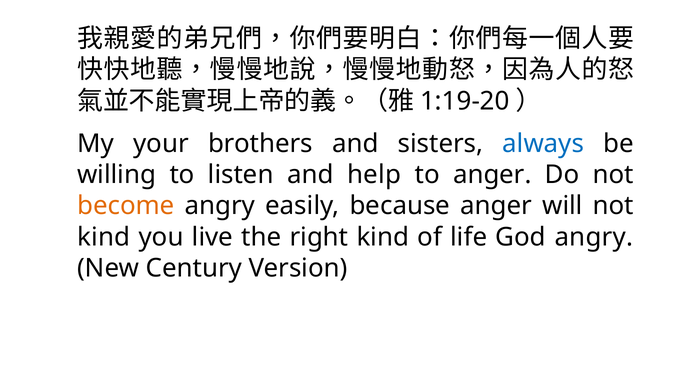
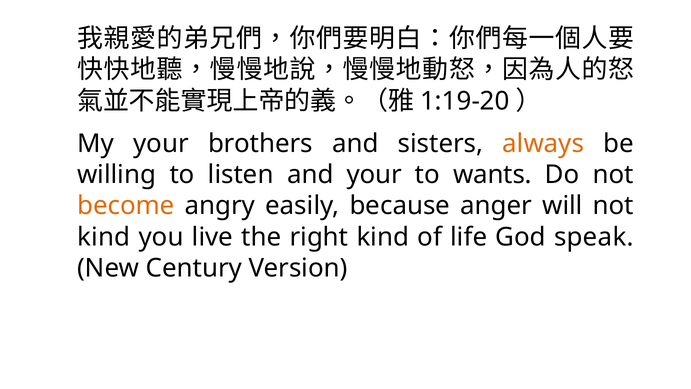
always colour: blue -> orange (543, 144)
and help: help -> your (374, 175)
to anger: anger -> wants (492, 175)
God angry: angry -> speak (594, 237)
